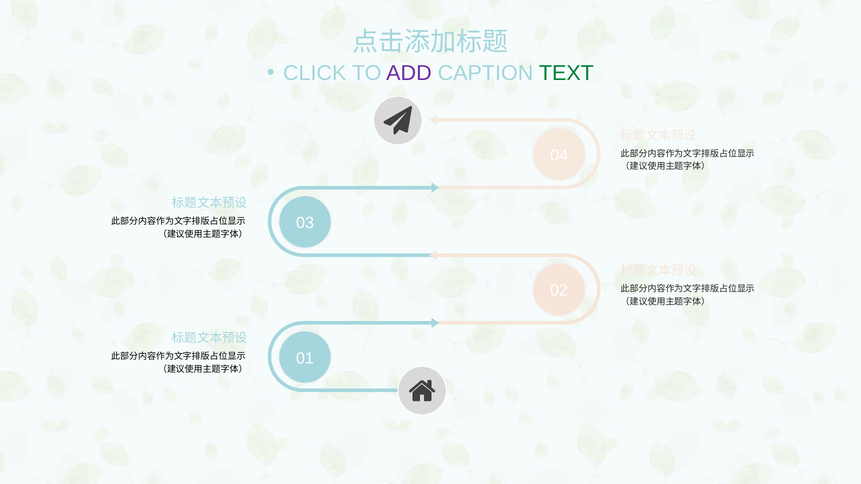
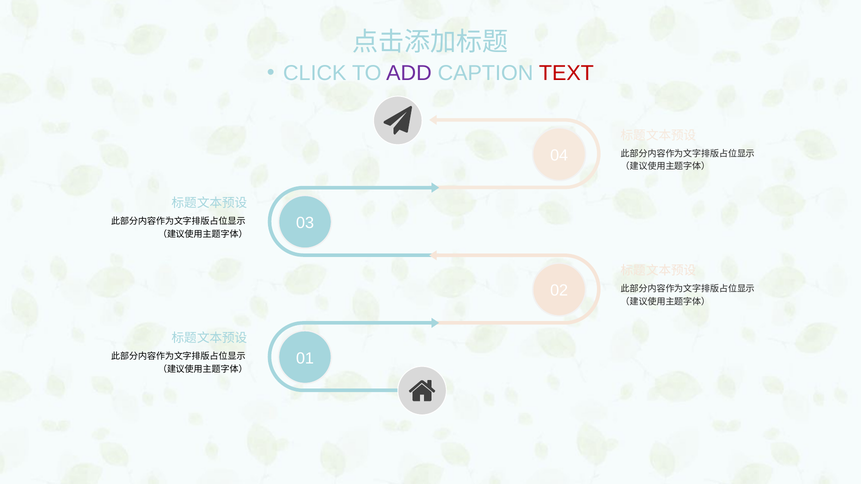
TEXT colour: green -> red (566, 73)
